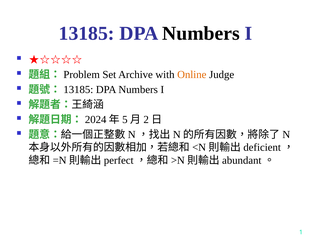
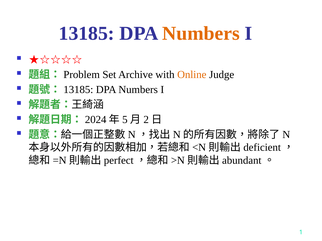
Numbers colour: black -> orange (201, 34)
